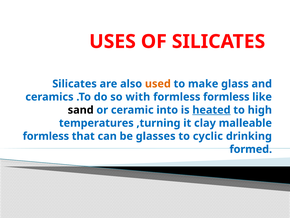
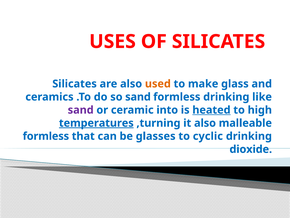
so with: with -> sand (138, 97)
formless formless: formless -> drinking (226, 97)
sand colour: black -> purple (81, 110)
temperatures underline: none -> present (96, 123)
it clay: clay -> also (205, 123)
formed: formed -> dioxide (251, 149)
